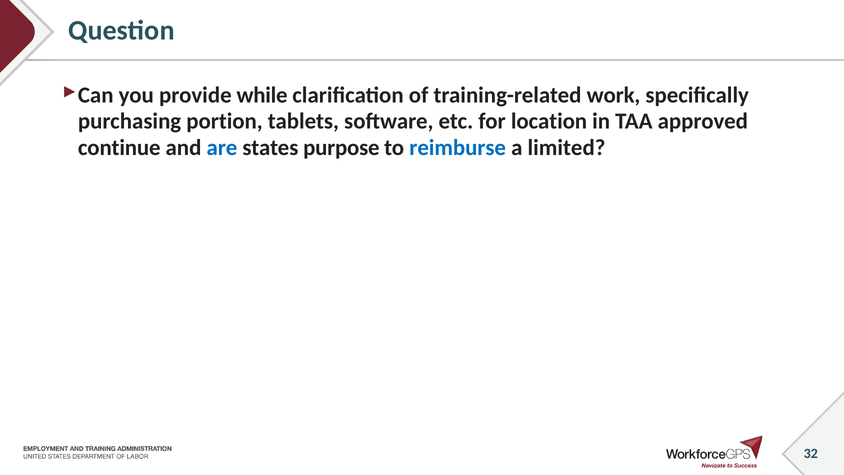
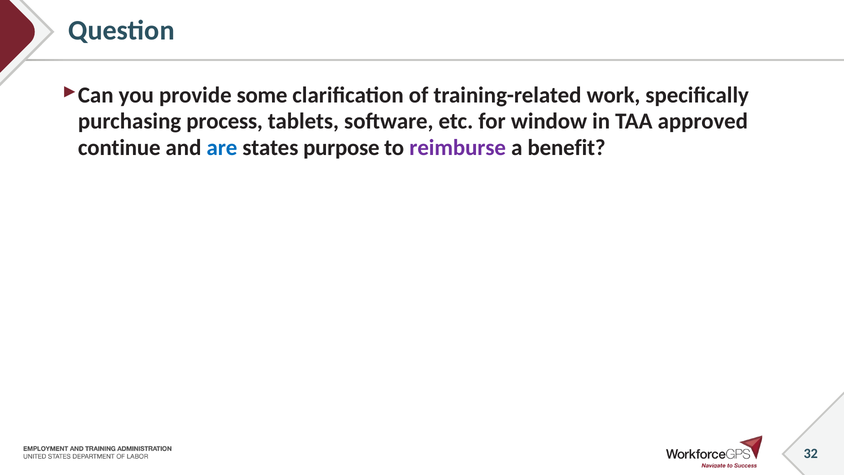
while: while -> some (262, 95)
portion: portion -> process (225, 121)
location: location -> window (549, 121)
reimburse colour: blue -> purple (458, 147)
limited: limited -> benefit (567, 147)
